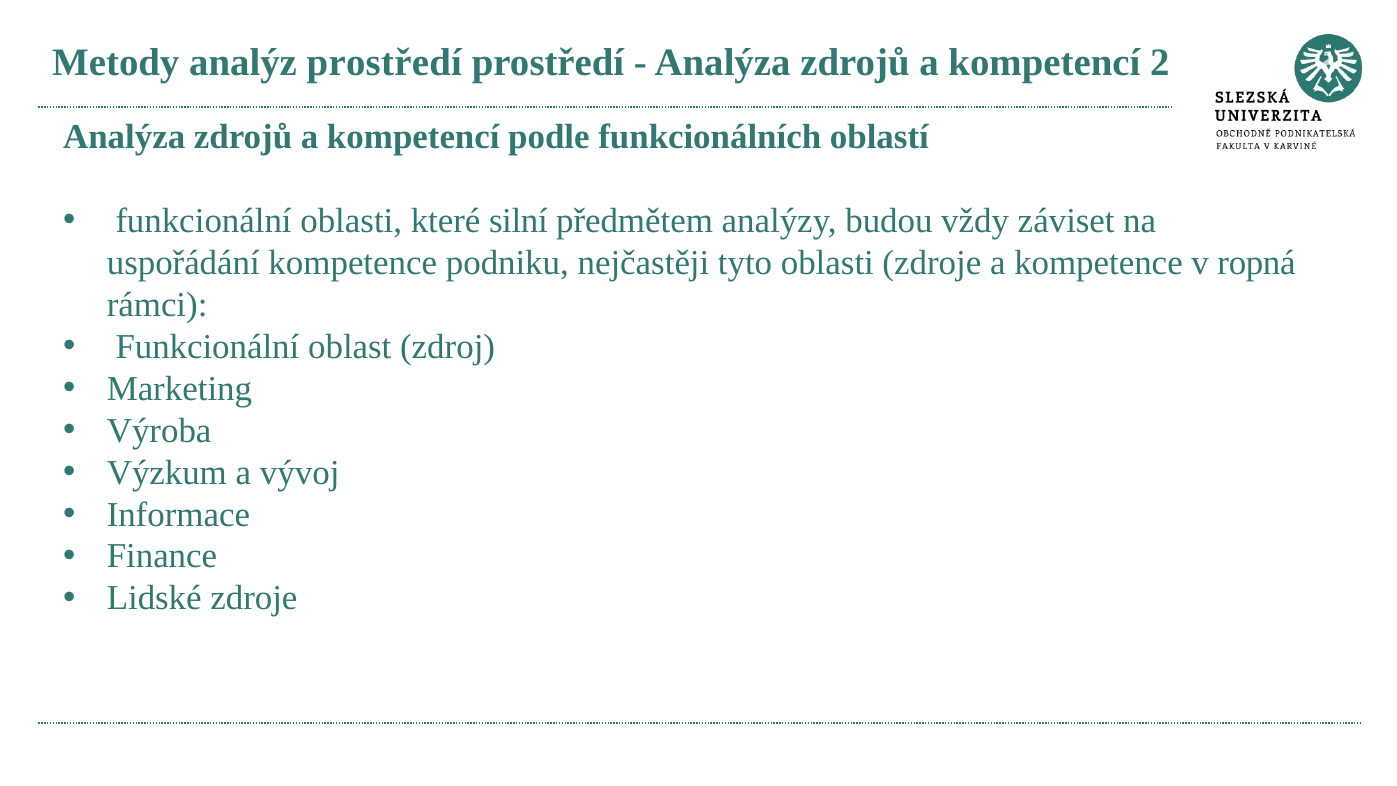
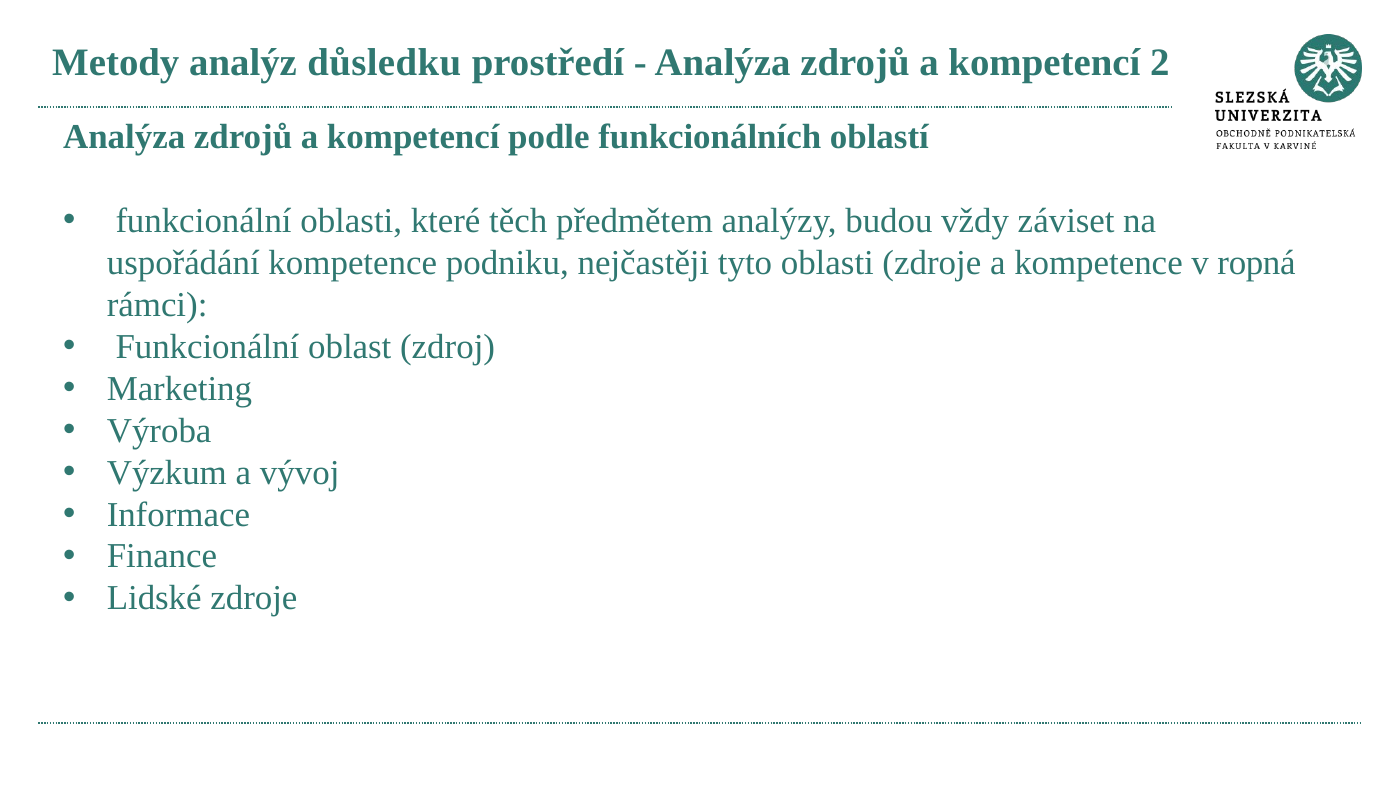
analýz prostředí: prostředí -> důsledku (384, 63)
silní: silní -> těch (518, 221)
